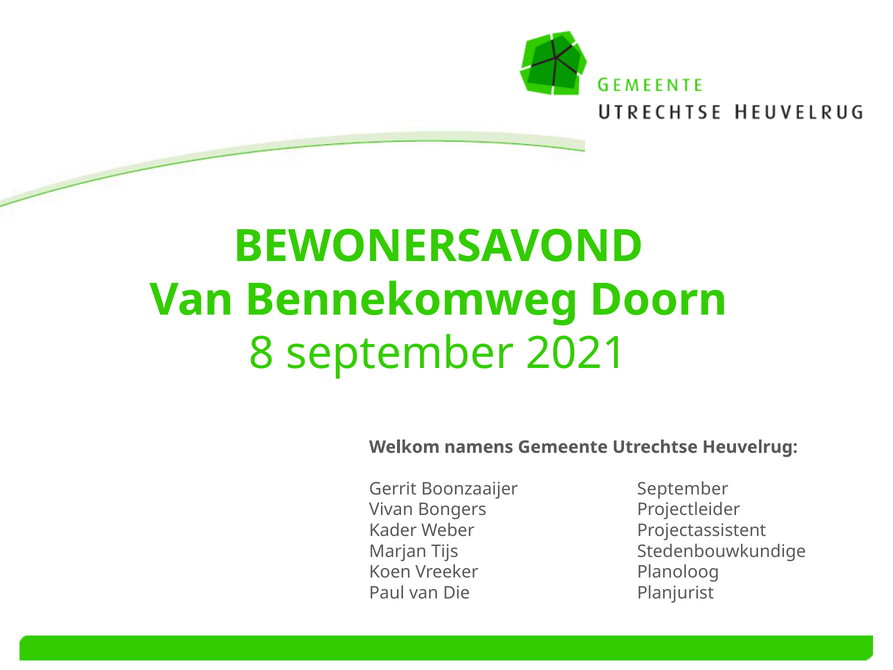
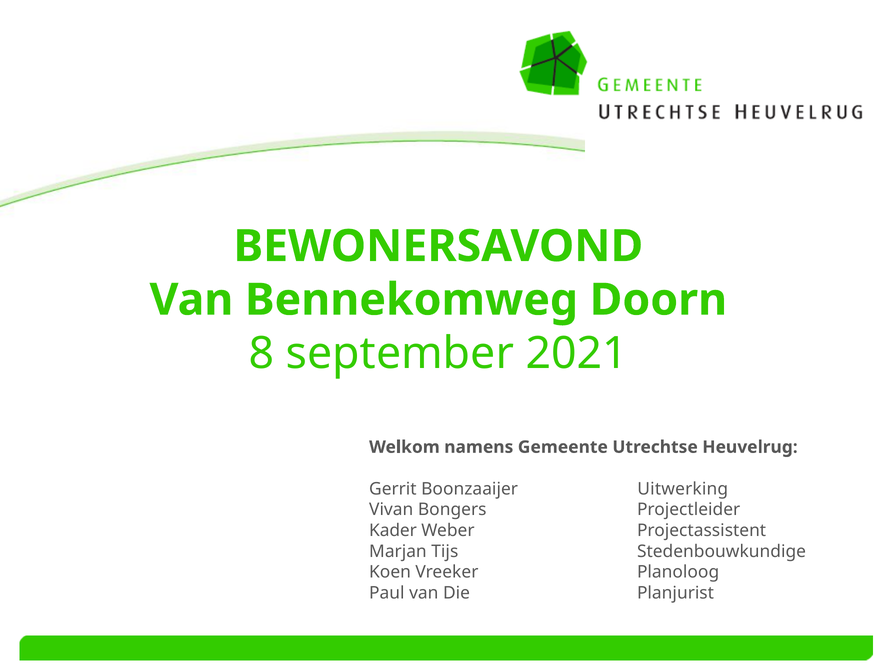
Boonzaaijer September: September -> Uitwerking (683, 489)
